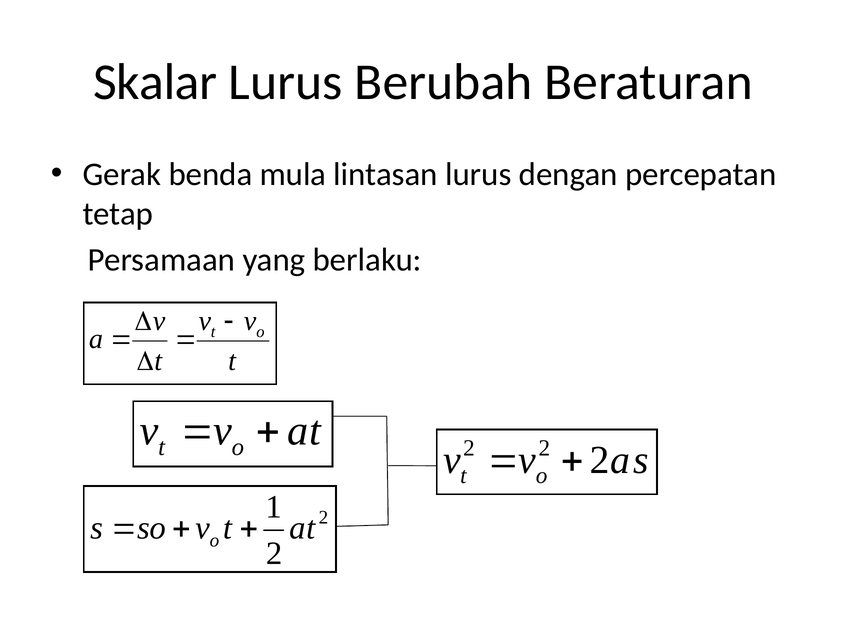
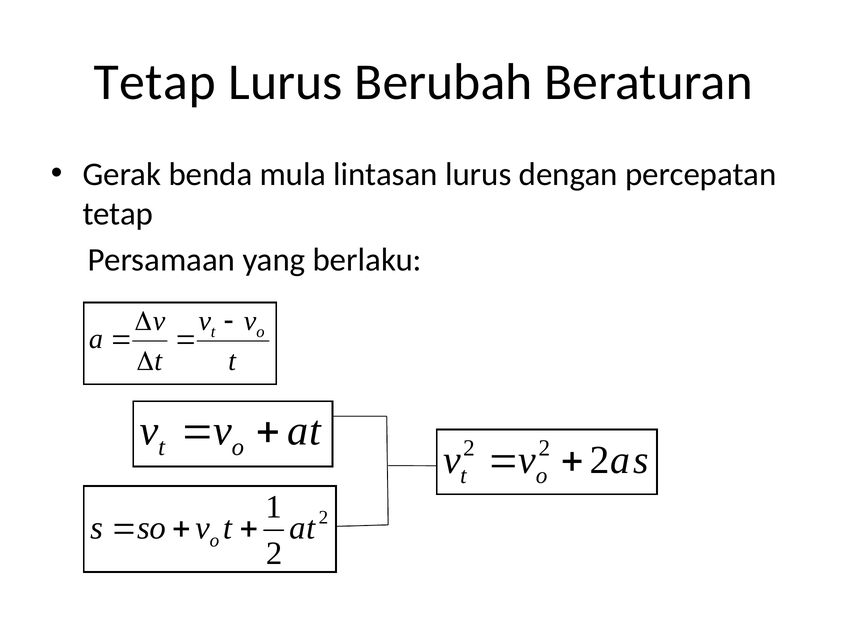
Skalar: Skalar -> Tetap (155, 82)
